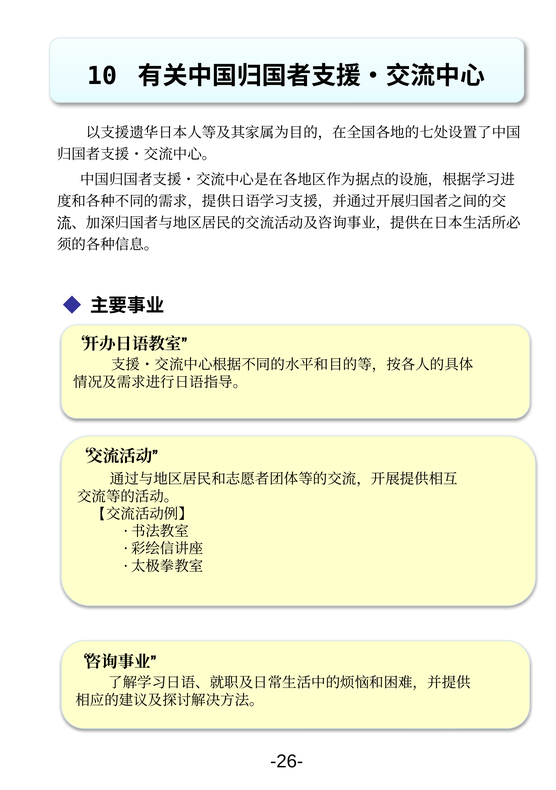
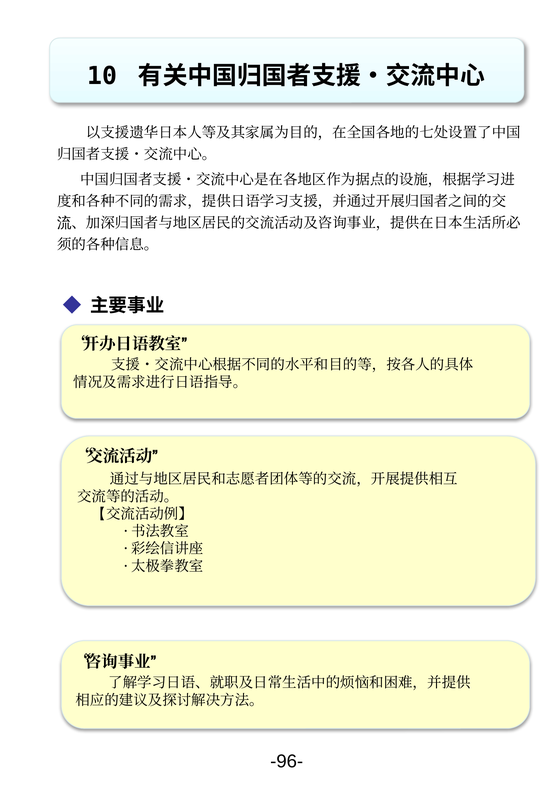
-26-: -26- -> -96- (287, 762)
